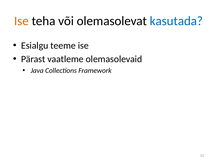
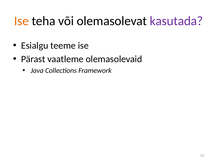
kasutada colour: blue -> purple (176, 21)
